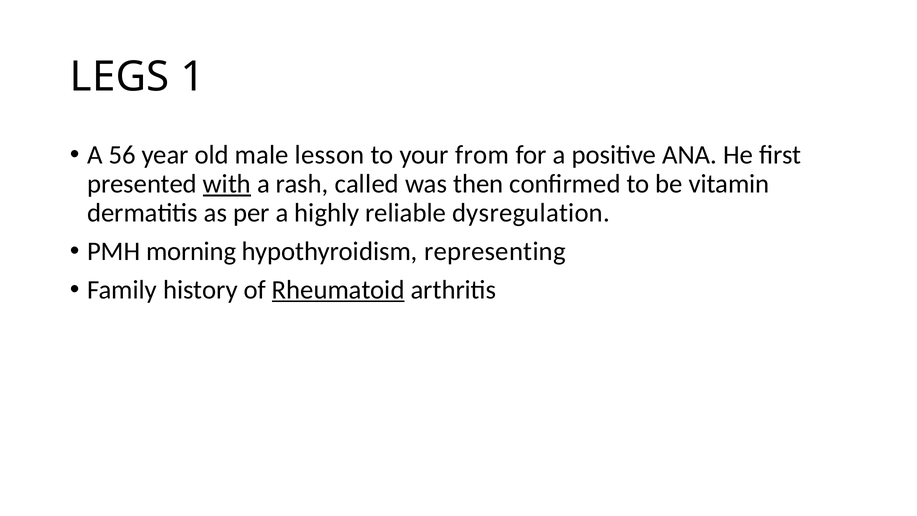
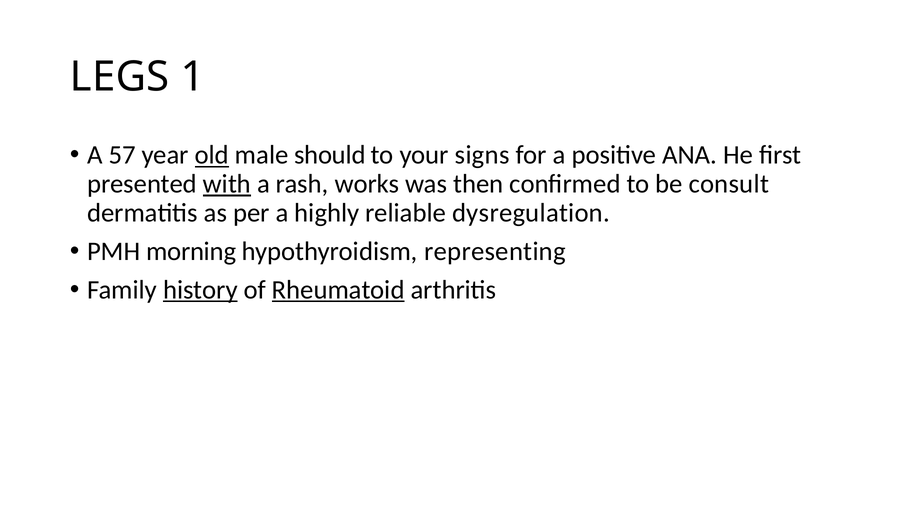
56: 56 -> 57 (122, 155)
old underline: none -> present (212, 155)
lesson: lesson -> should (330, 155)
from: from -> signs (482, 155)
called: called -> works (367, 184)
vitamin: vitamin -> consult (729, 184)
history underline: none -> present (200, 290)
